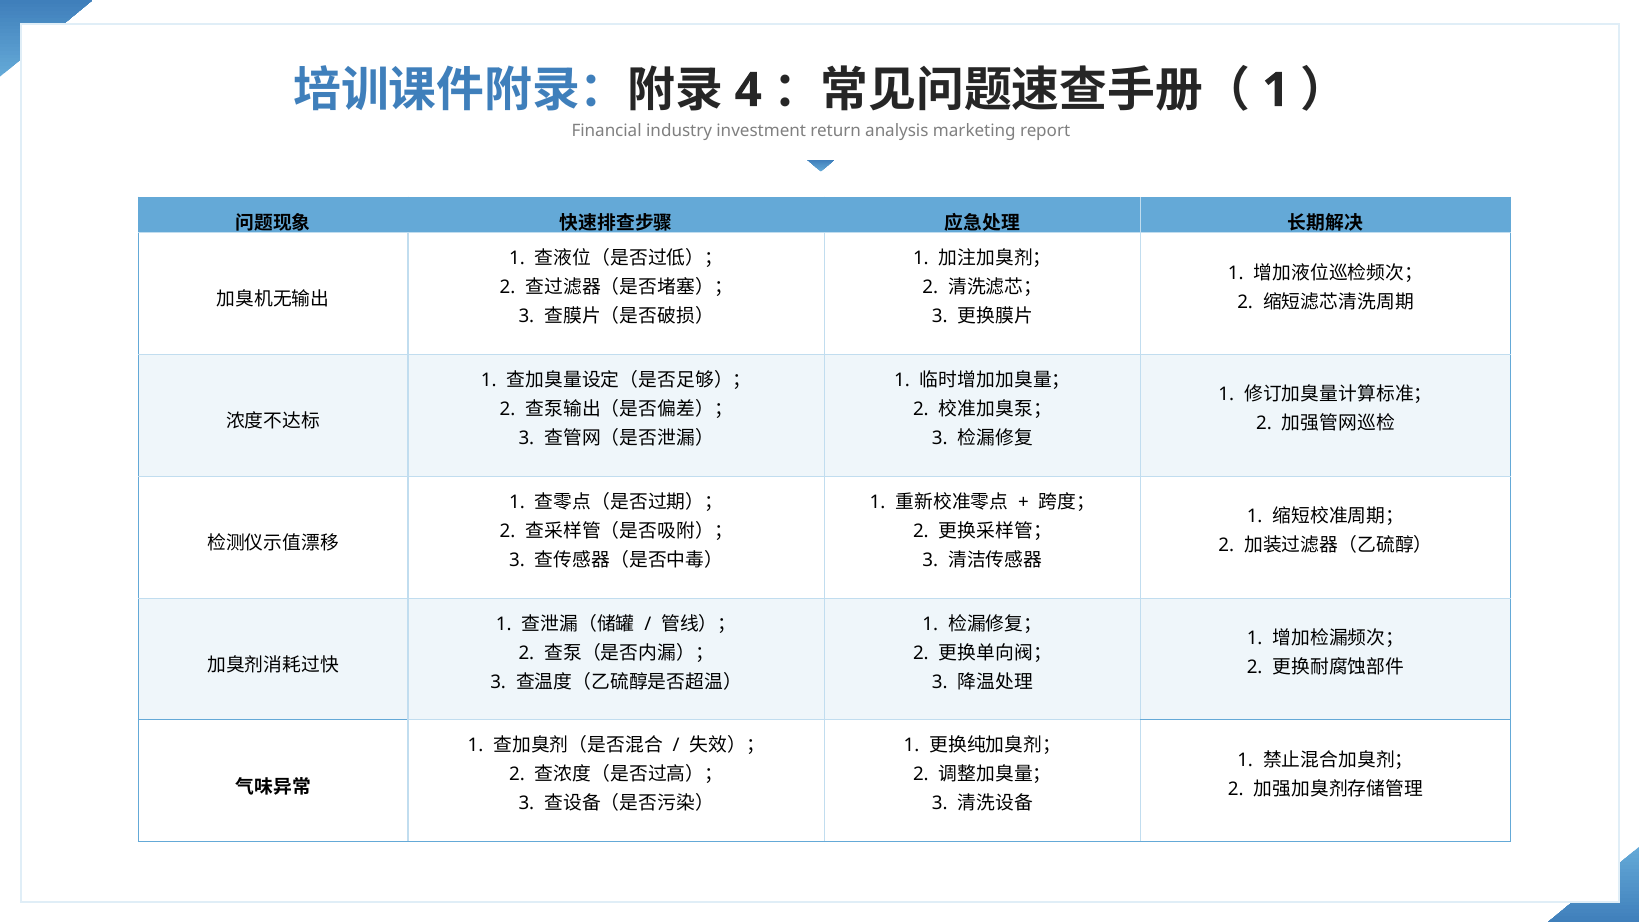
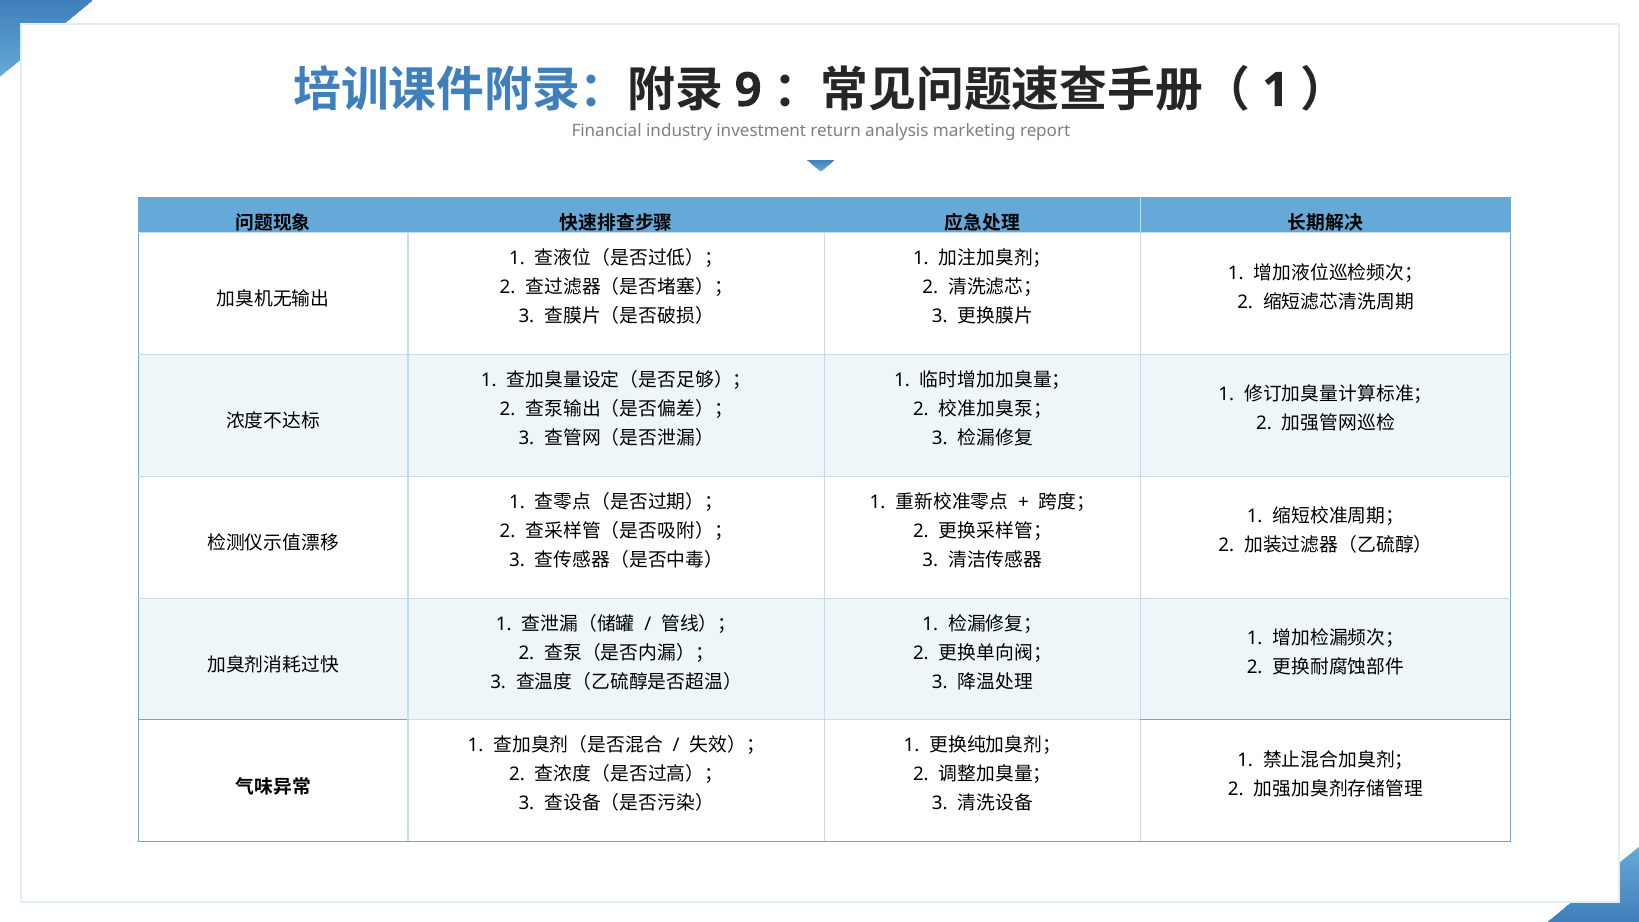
4: 4 -> 9 (748, 90)
